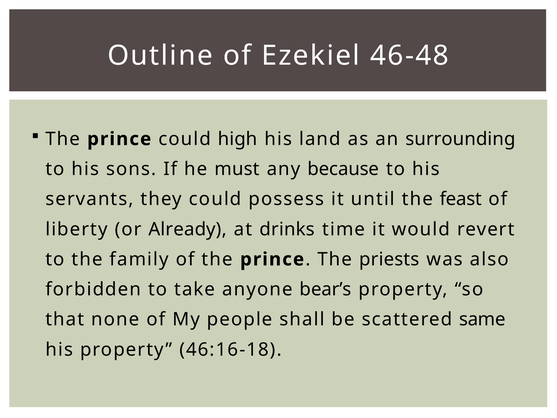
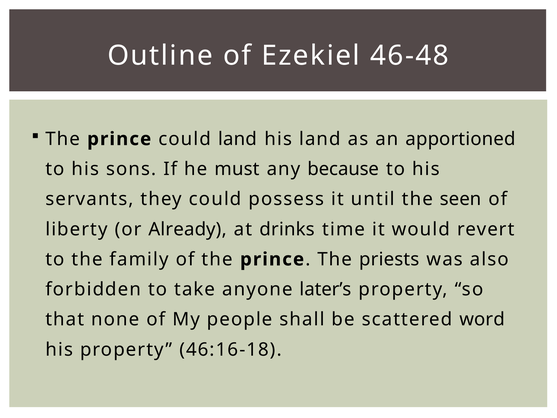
could high: high -> land (238, 139)
surrounding: surrounding -> apportioned (461, 139)
feast: feast -> seen (461, 199)
bear’s: bear’s -> later’s (326, 289)
same: same -> word (482, 319)
